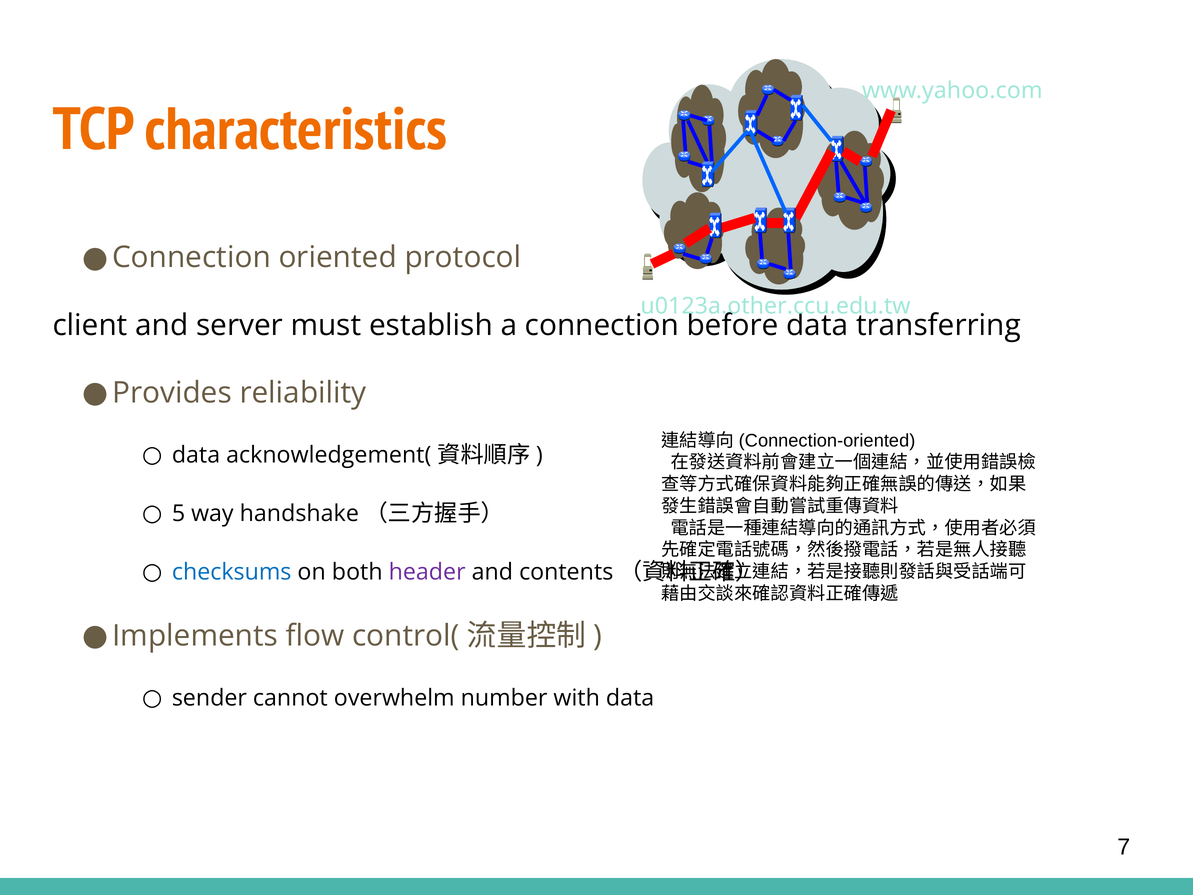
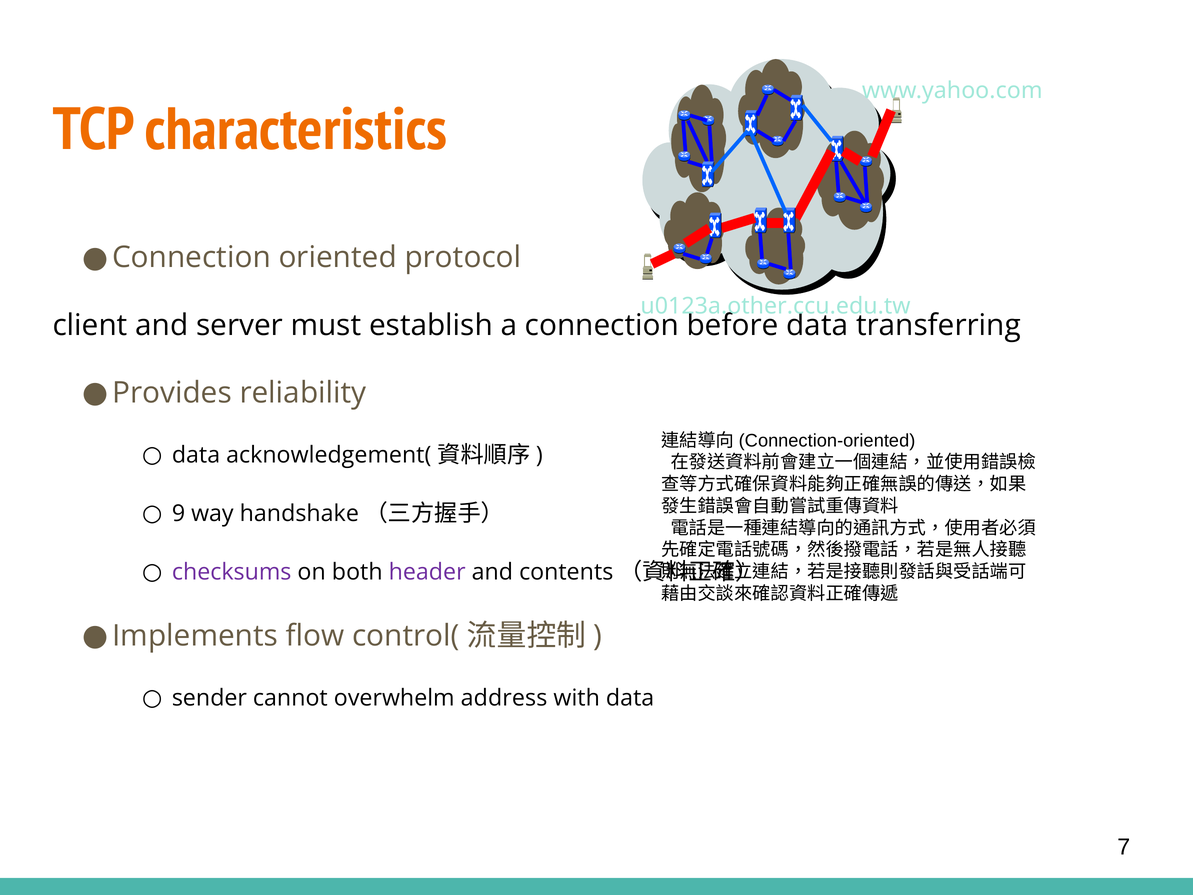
5: 5 -> 9 (179, 513)
checksums colour: blue -> purple (232, 572)
number: number -> address (504, 698)
